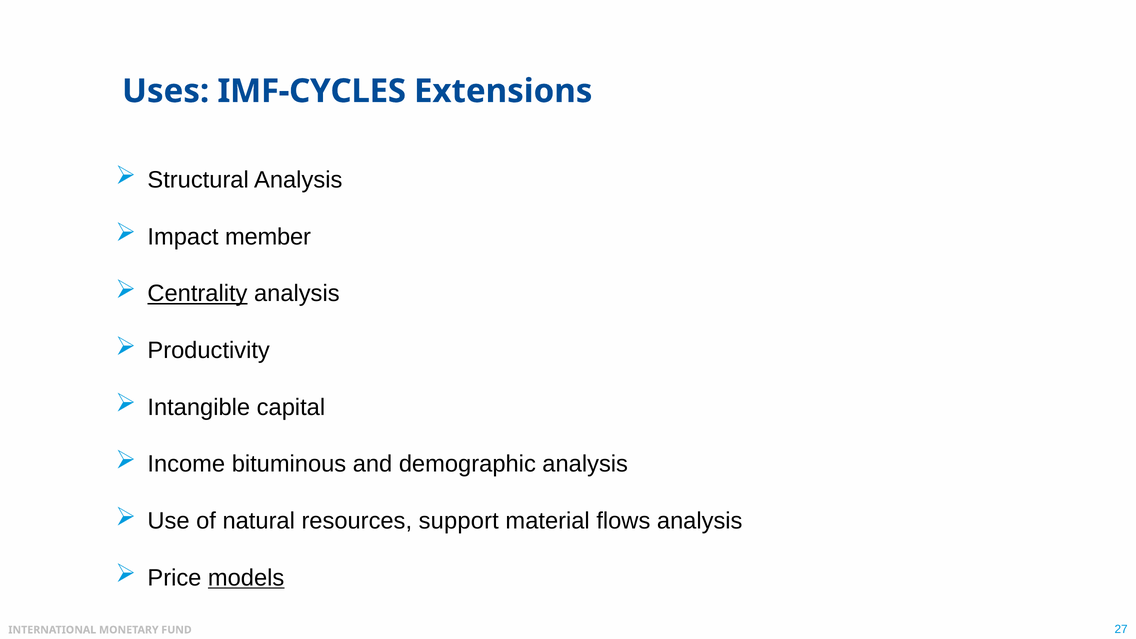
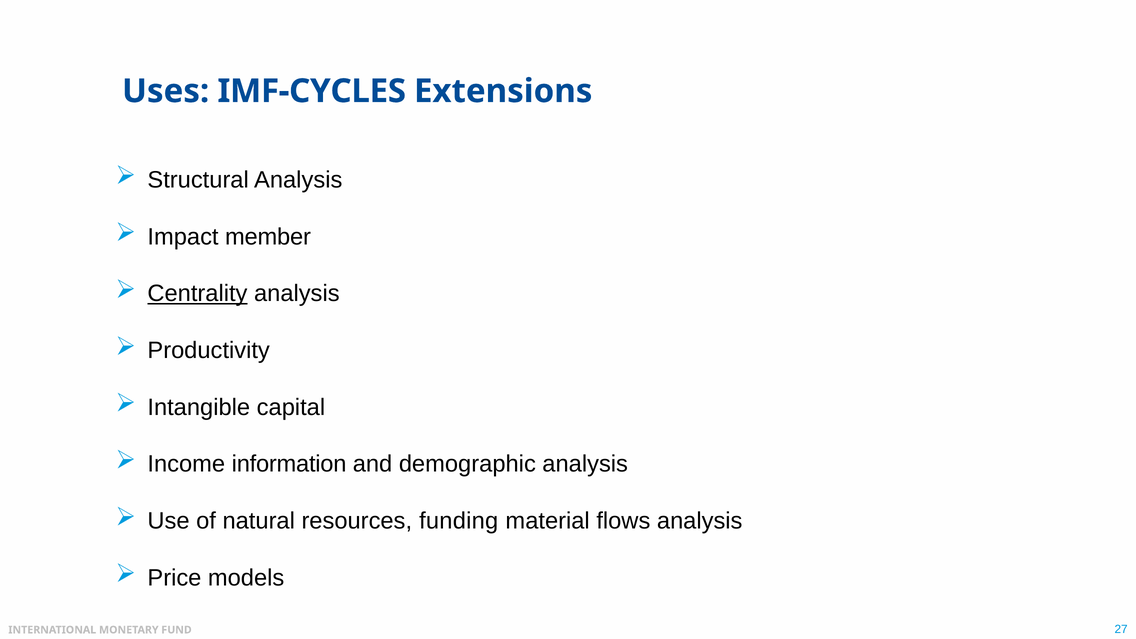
bituminous: bituminous -> information (289, 464)
support: support -> funding (459, 521)
models underline: present -> none (246, 578)
